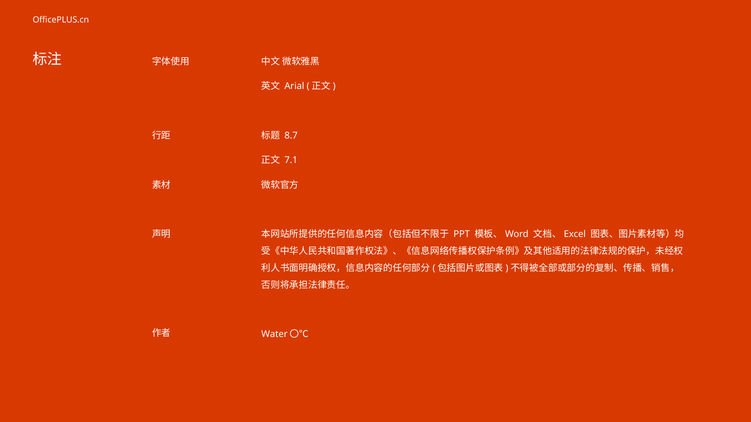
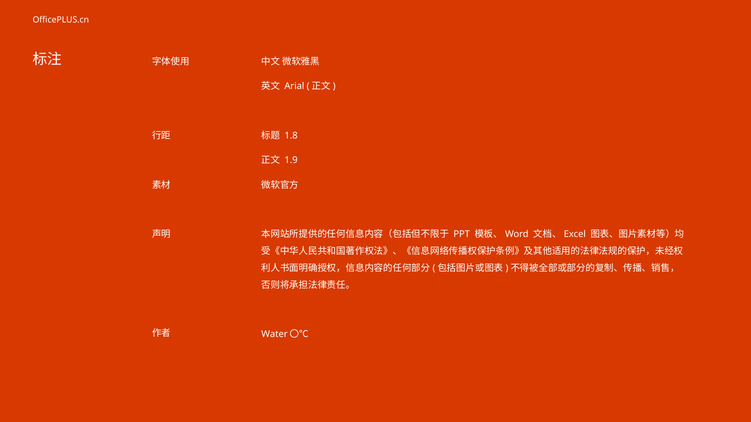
8.7: 8.7 -> 1.8 (291, 136)
7.1: 7.1 -> 1.9 (291, 160)
